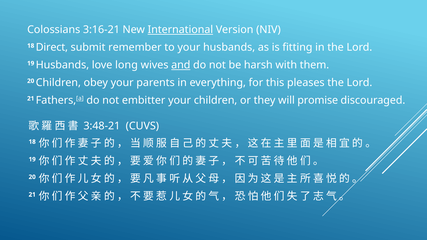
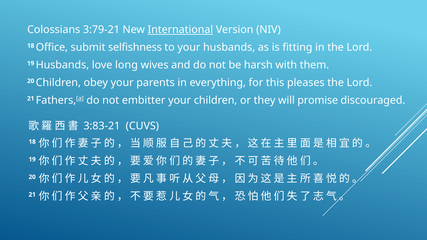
3:16-21: 3:16-21 -> 3:79-21 (101, 30)
Direct: Direct -> Office (52, 47)
remember: remember -> selfishness (135, 47)
and underline: present -> none (181, 65)
3:48-21: 3:48-21 -> 3:83-21 (102, 126)
